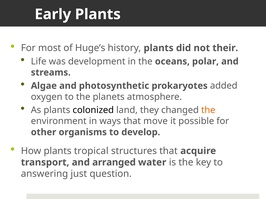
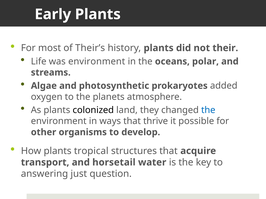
Huge’s: Huge’s -> Their’s (90, 48)
was development: development -> environment (97, 62)
the colour: orange -> blue (208, 110)
move: move -> thrive (156, 121)
arranged: arranged -> horsetail (114, 163)
